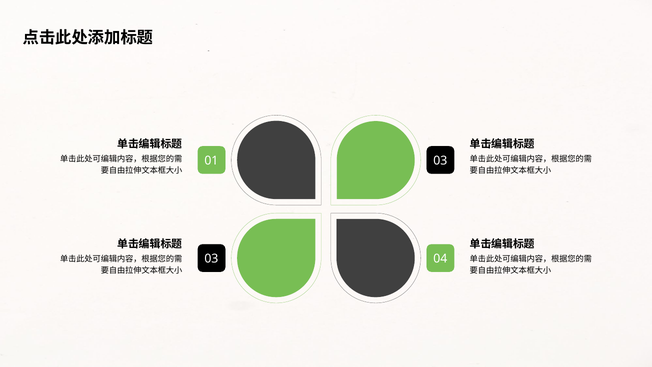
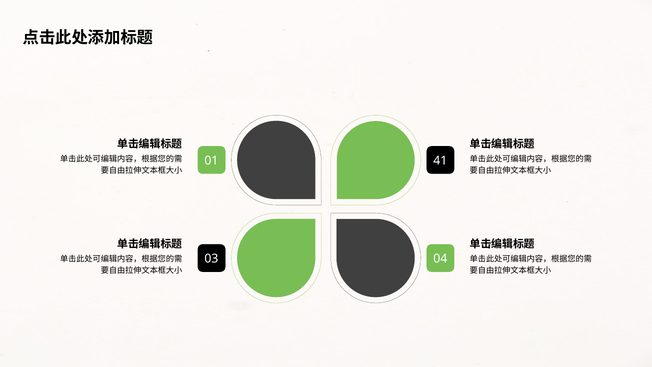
01 03: 03 -> 41 (440, 161)
